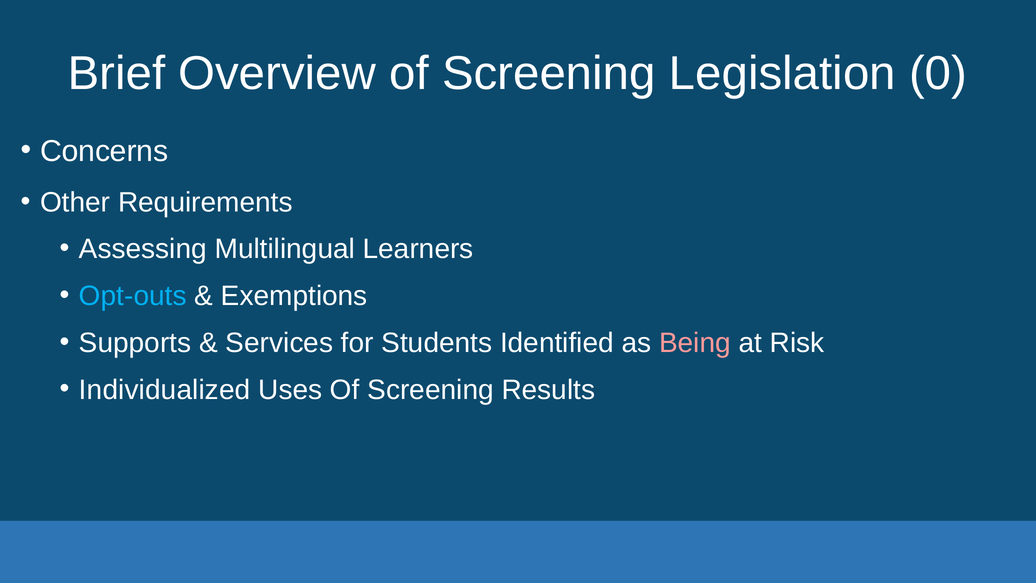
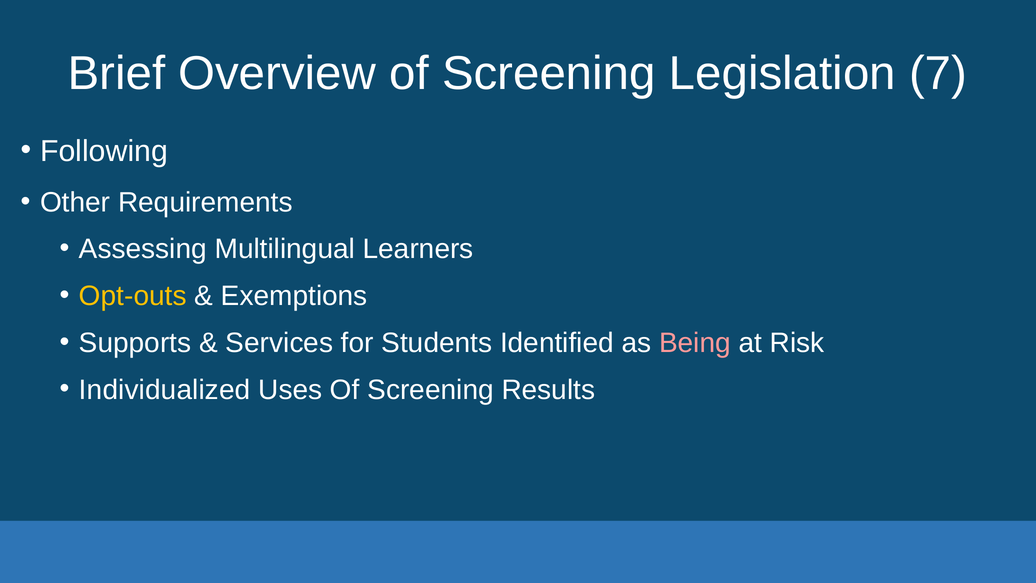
0: 0 -> 7 (938, 73)
Concerns: Concerns -> Following (104, 151)
Opt-outs colour: light blue -> yellow (133, 296)
